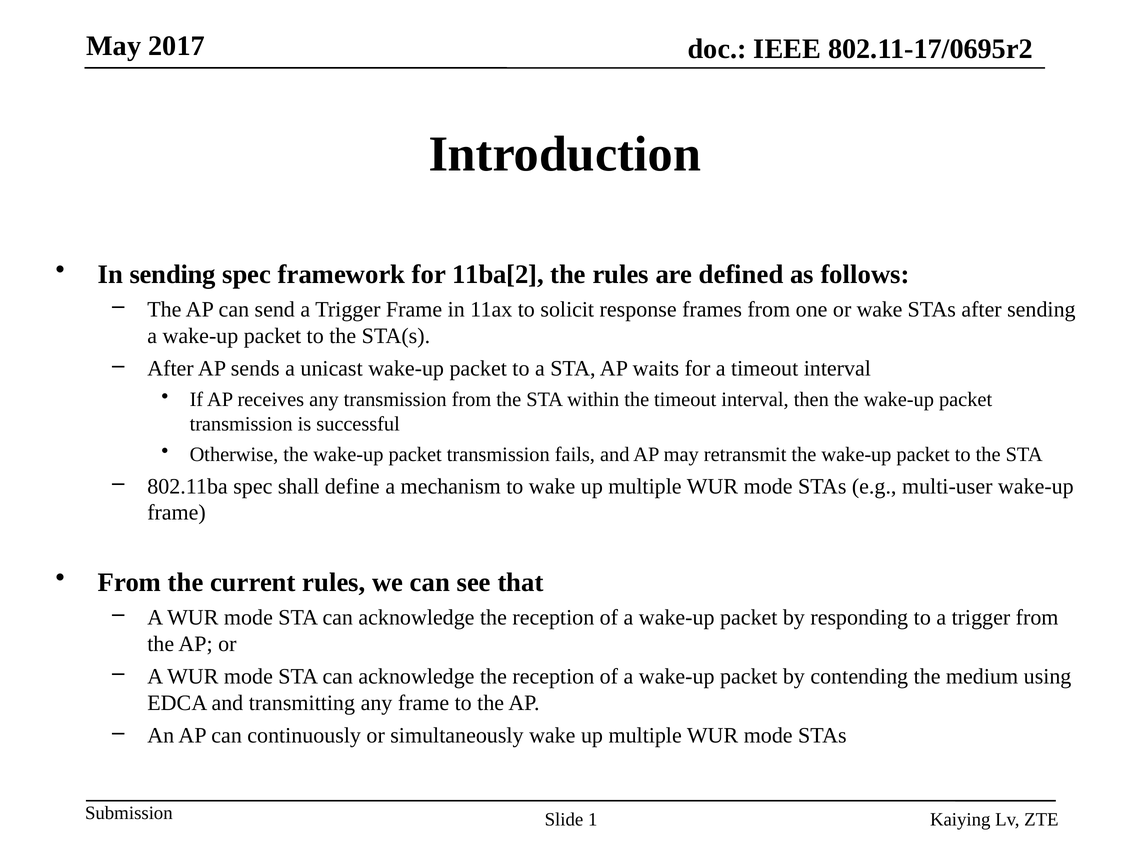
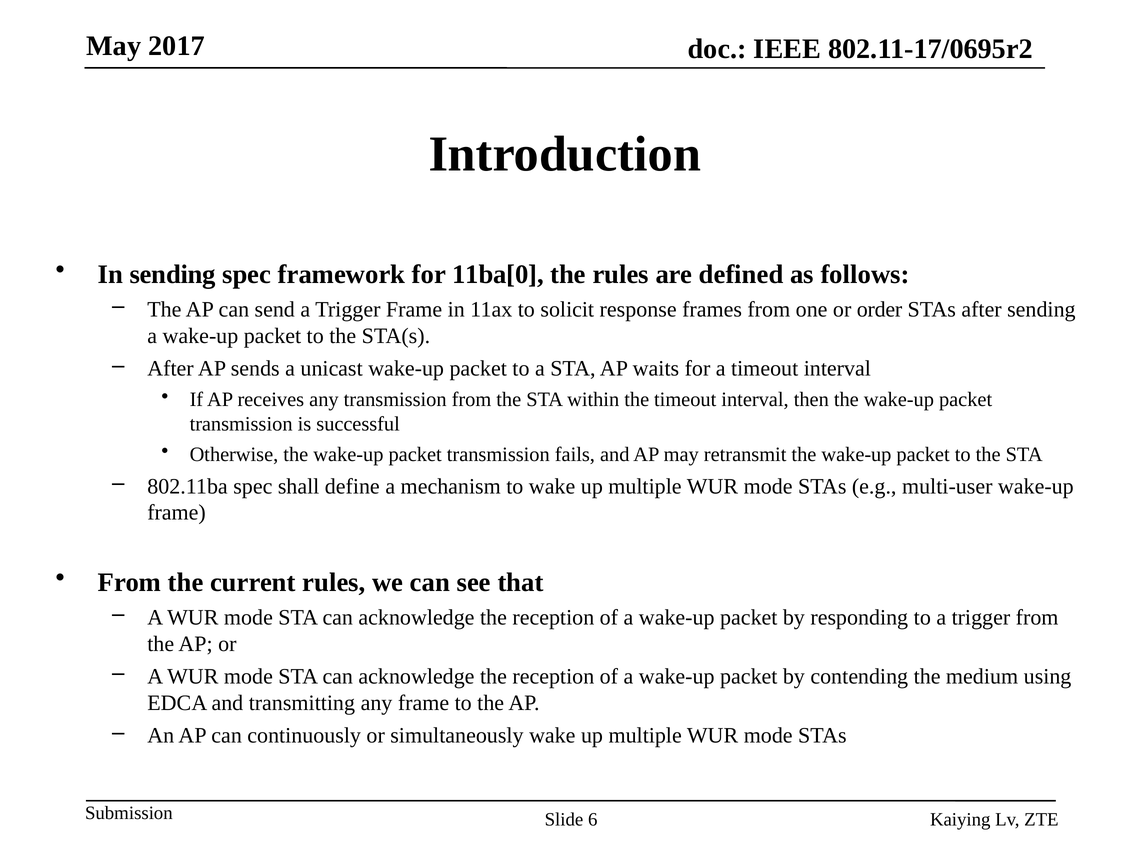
11ba[2: 11ba[2 -> 11ba[0 (498, 274)
or wake: wake -> order (880, 309)
1: 1 -> 6 (593, 819)
